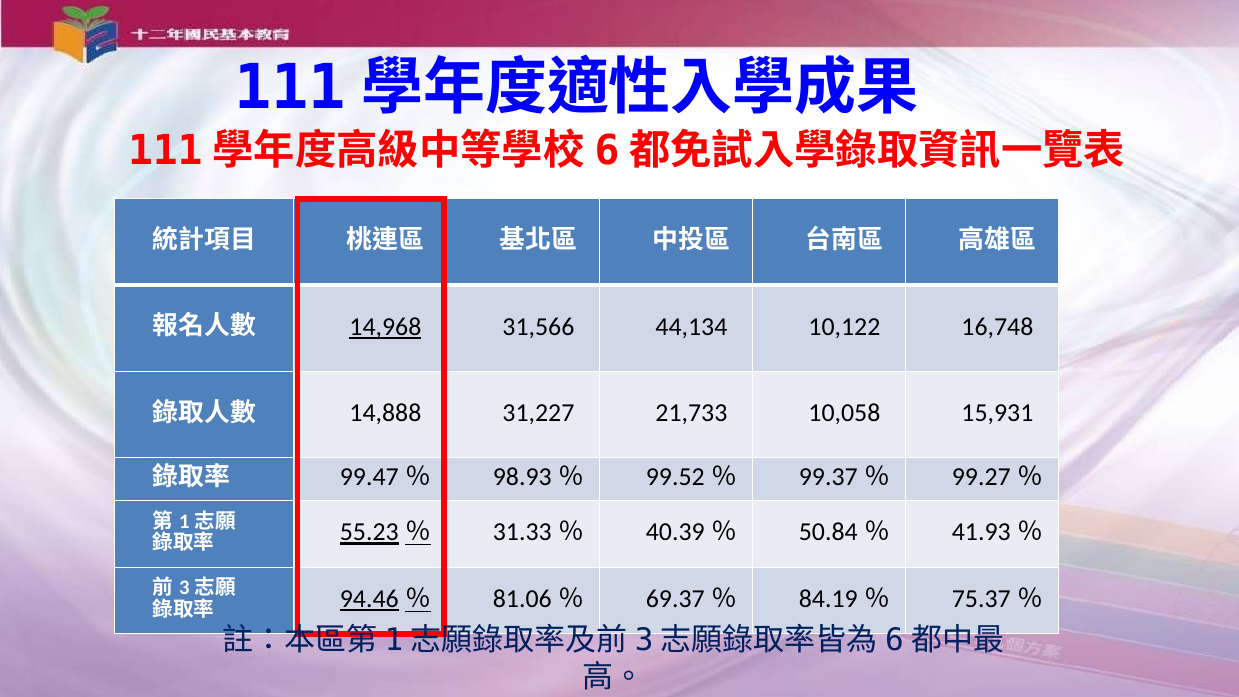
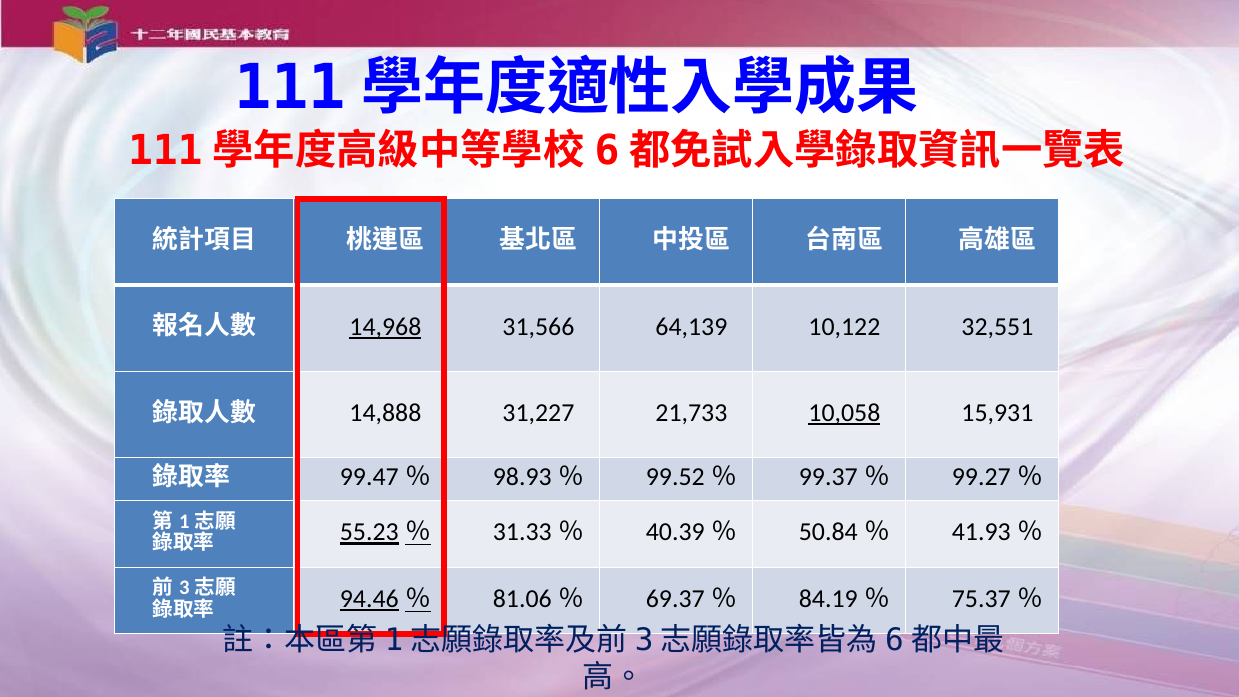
44,134: 44,134 -> 64,139 (691, 327)
16,748: 16,748 -> 32,551 (997, 327)
10,058 underline: none -> present (844, 413)
